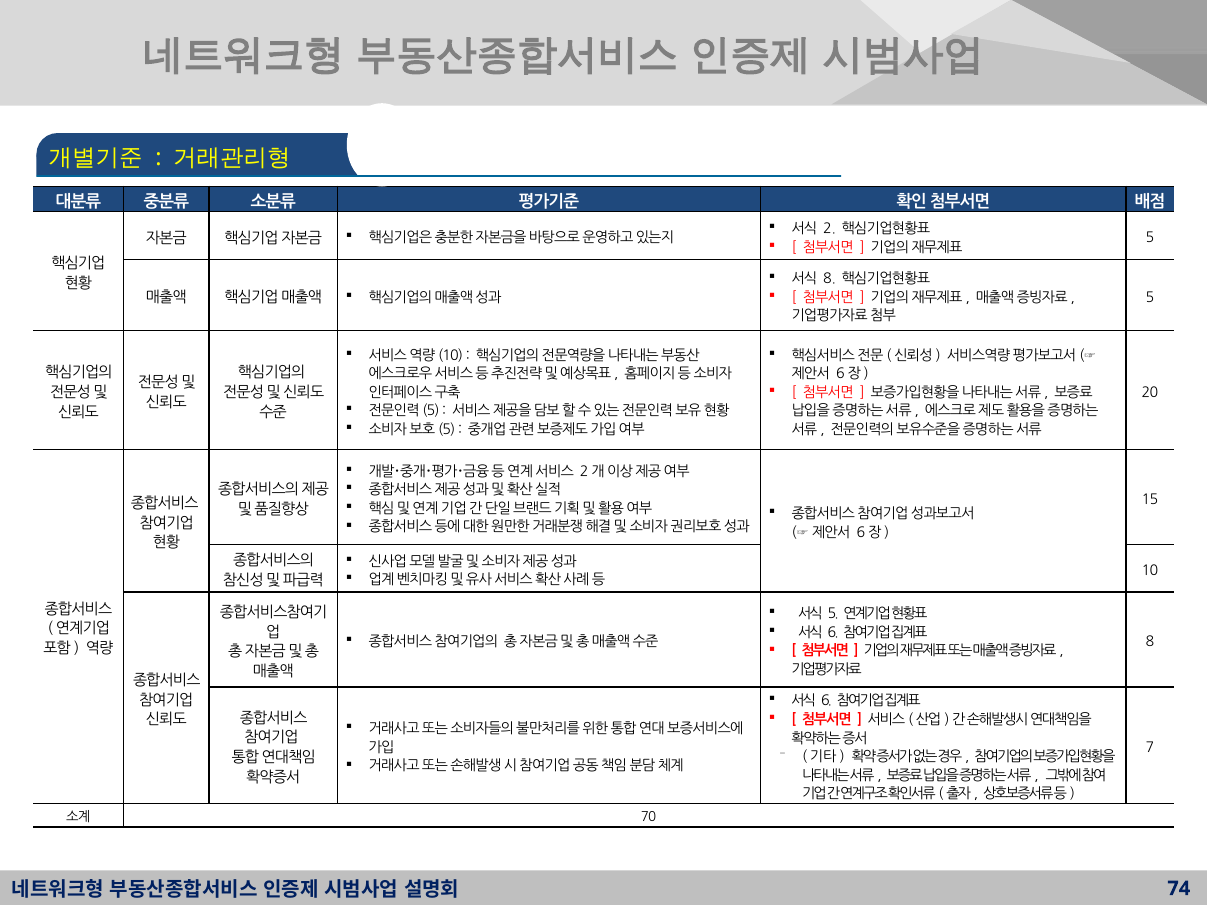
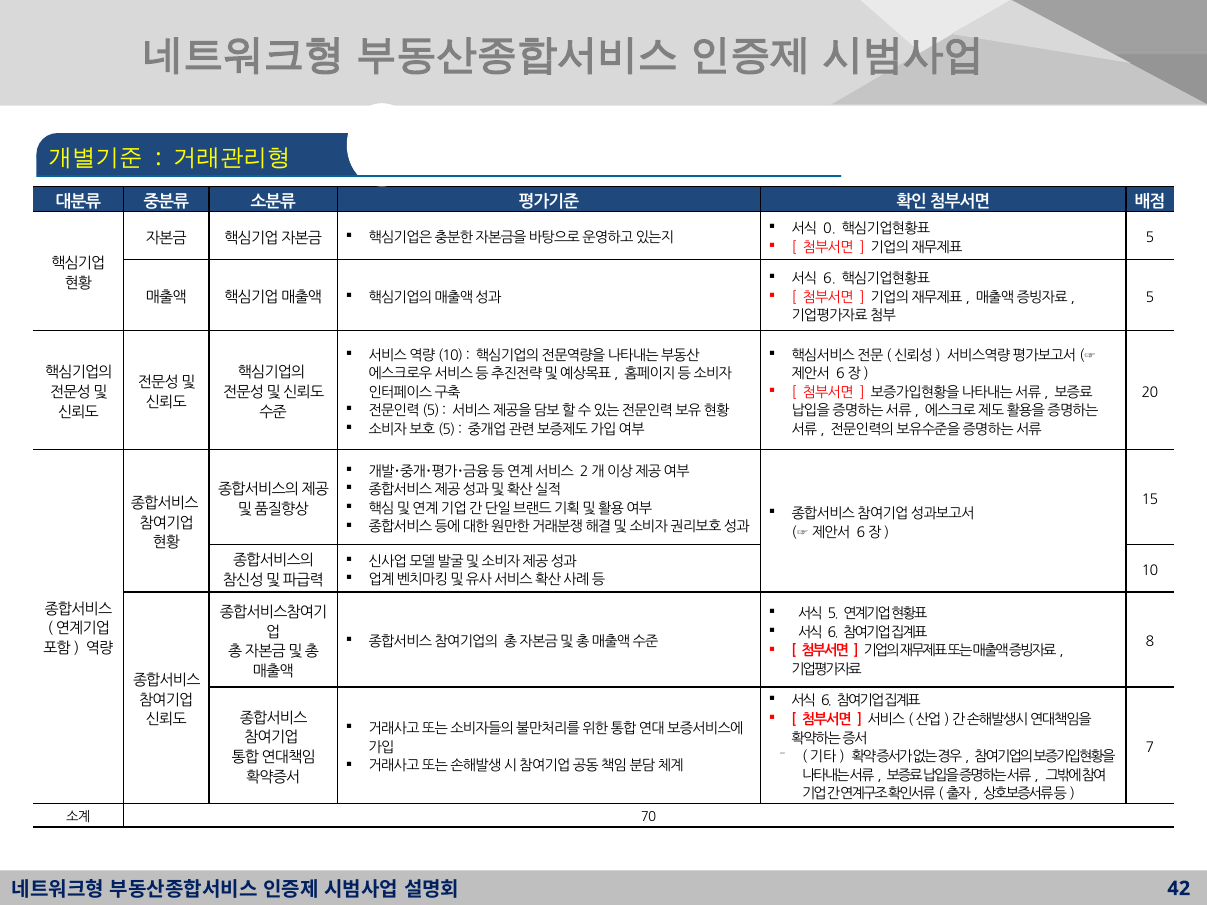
2: 2 -> 0 (830, 229)
8: 8 -> 6 (830, 279)
74: 74 -> 42 (1179, 889)
